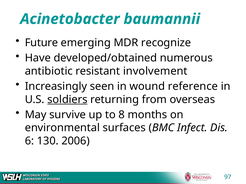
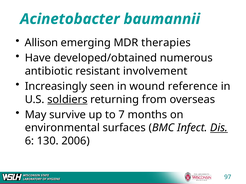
Future: Future -> Allison (41, 43)
recognize: recognize -> therapies (166, 43)
8: 8 -> 7 (122, 115)
Dis underline: none -> present (219, 128)
